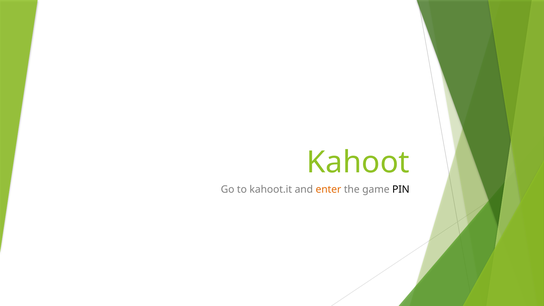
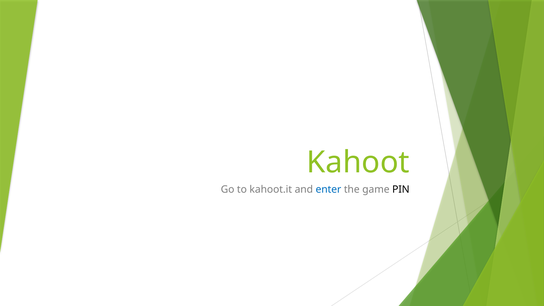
enter colour: orange -> blue (328, 190)
